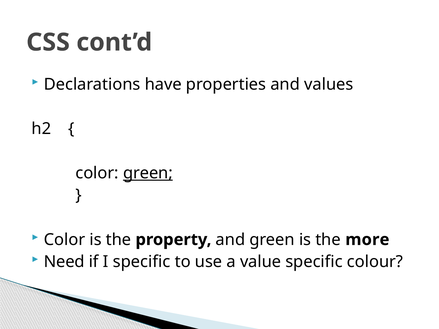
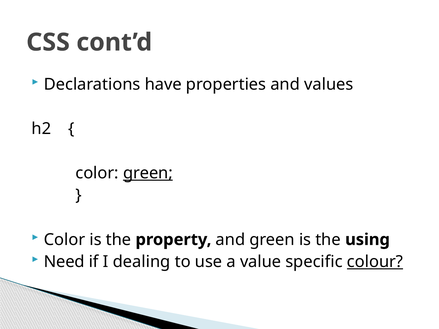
more: more -> using (368, 240)
I specific: specific -> dealing (142, 262)
colour underline: none -> present (375, 262)
